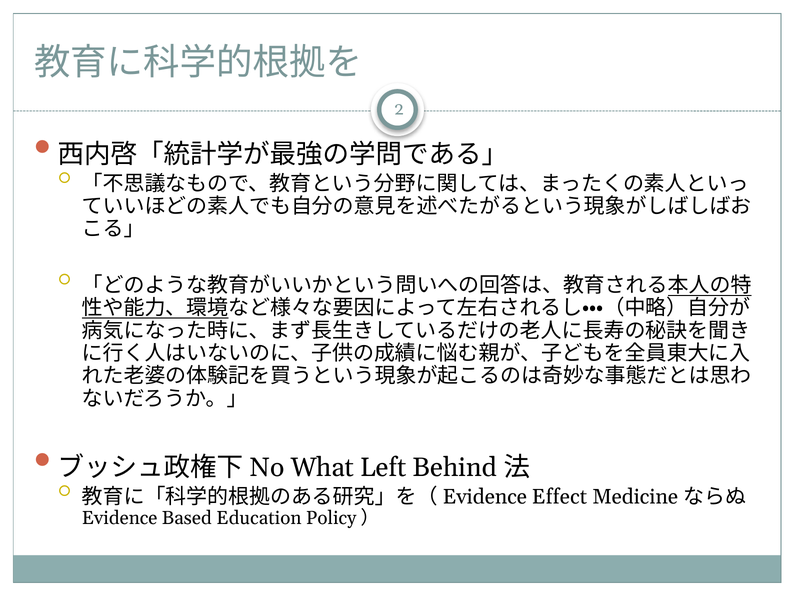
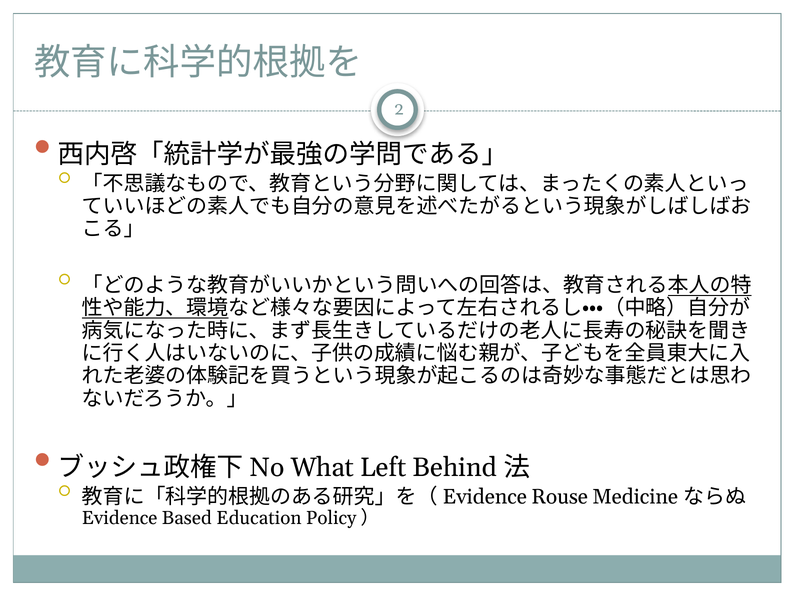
Effect: Effect -> Rouse (560, 497)
